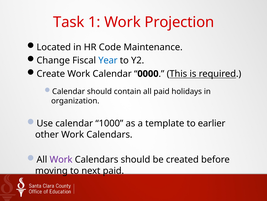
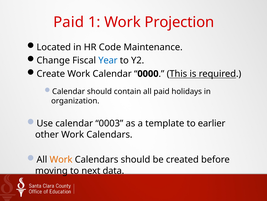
Task: Task -> Paid (69, 22)
1000: 1000 -> 0003 (109, 123)
Work colour: purple -> orange (61, 159)
next paid: paid -> data (113, 170)
